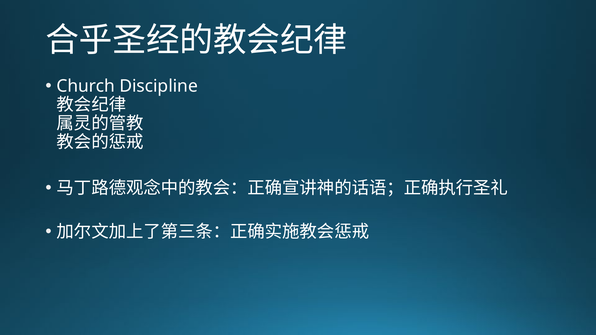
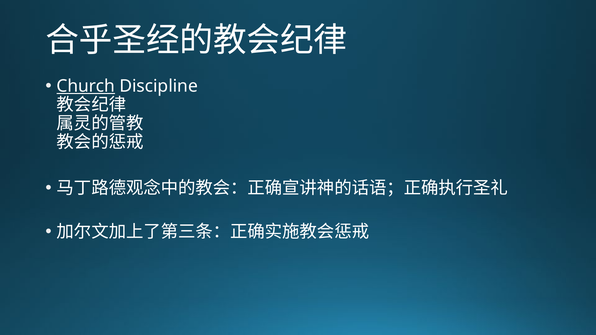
Church underline: none -> present (86, 86)
